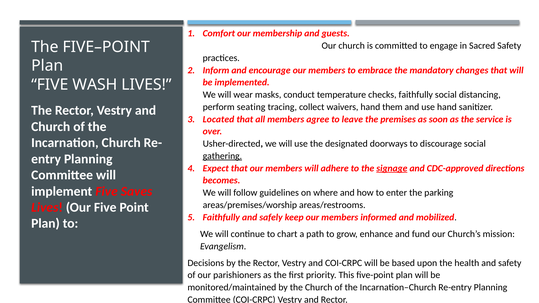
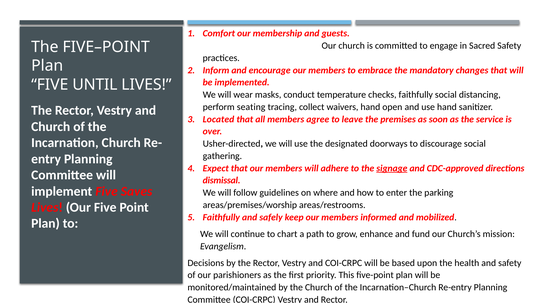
WASH: WASH -> UNTIL (95, 85)
them: them -> open (392, 107)
gathering underline: present -> none (222, 156)
becomes: becomes -> dismissal (222, 181)
